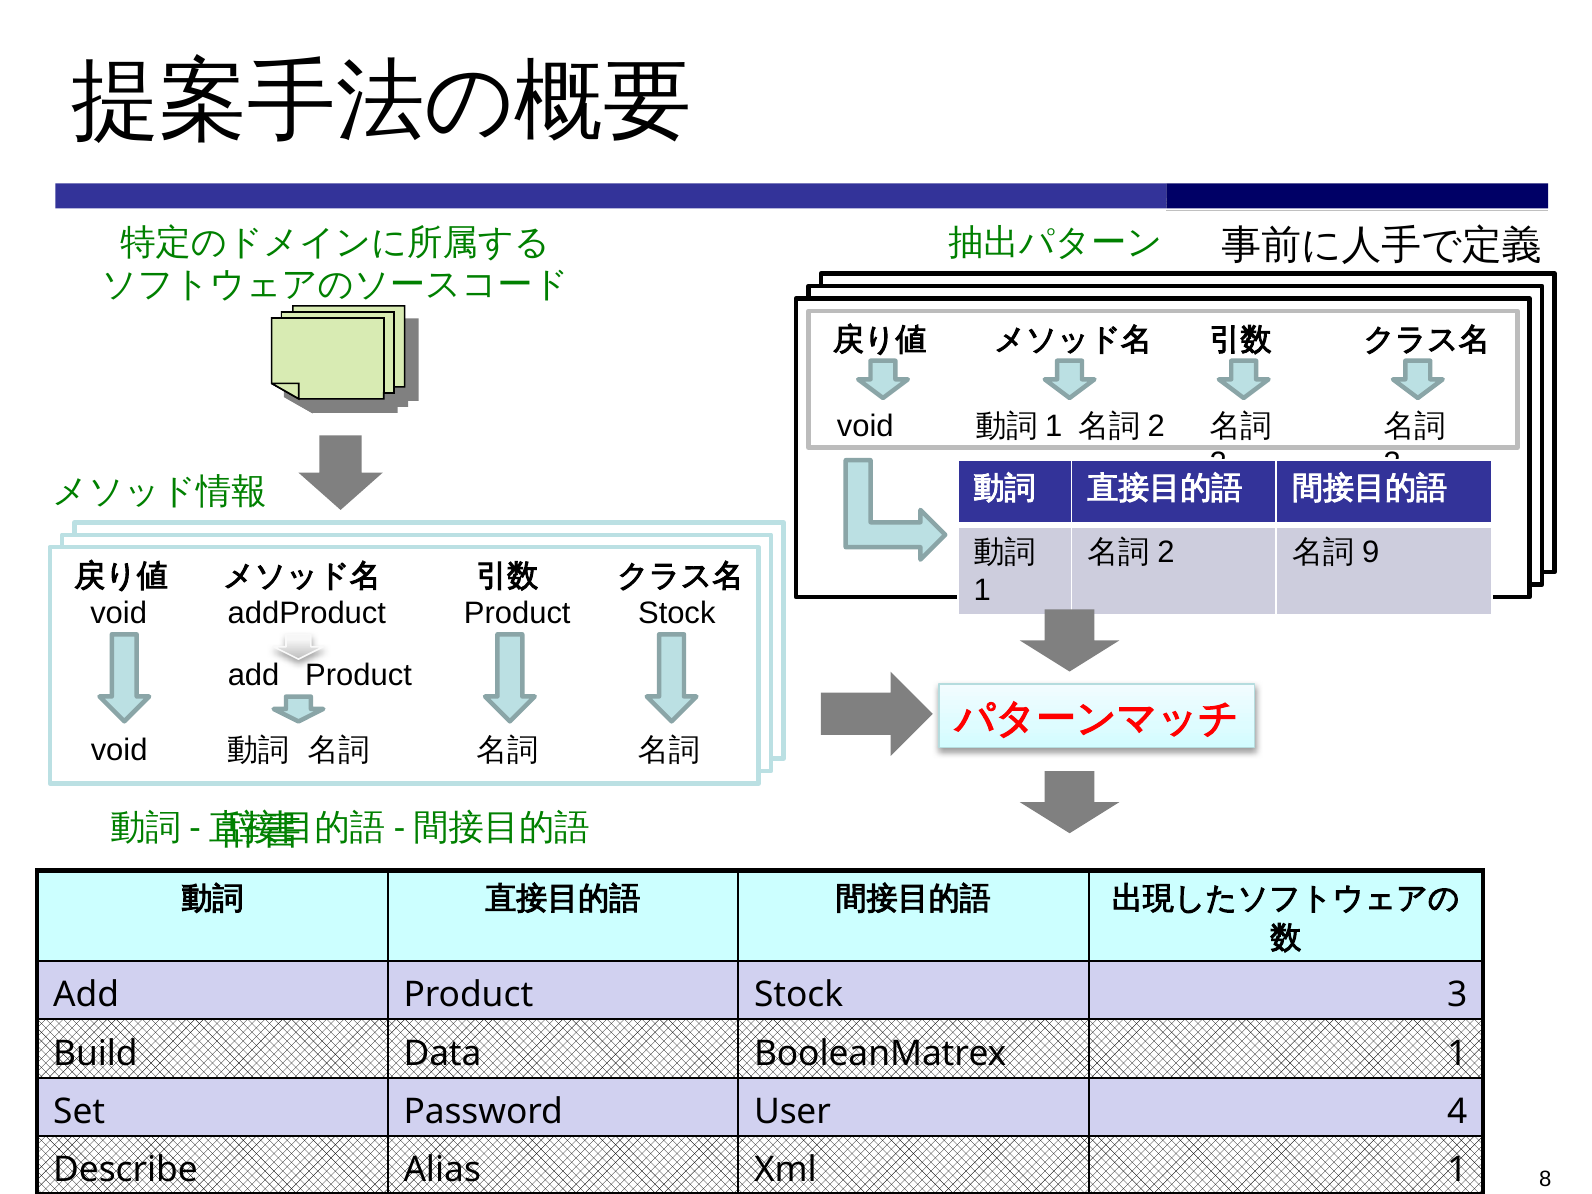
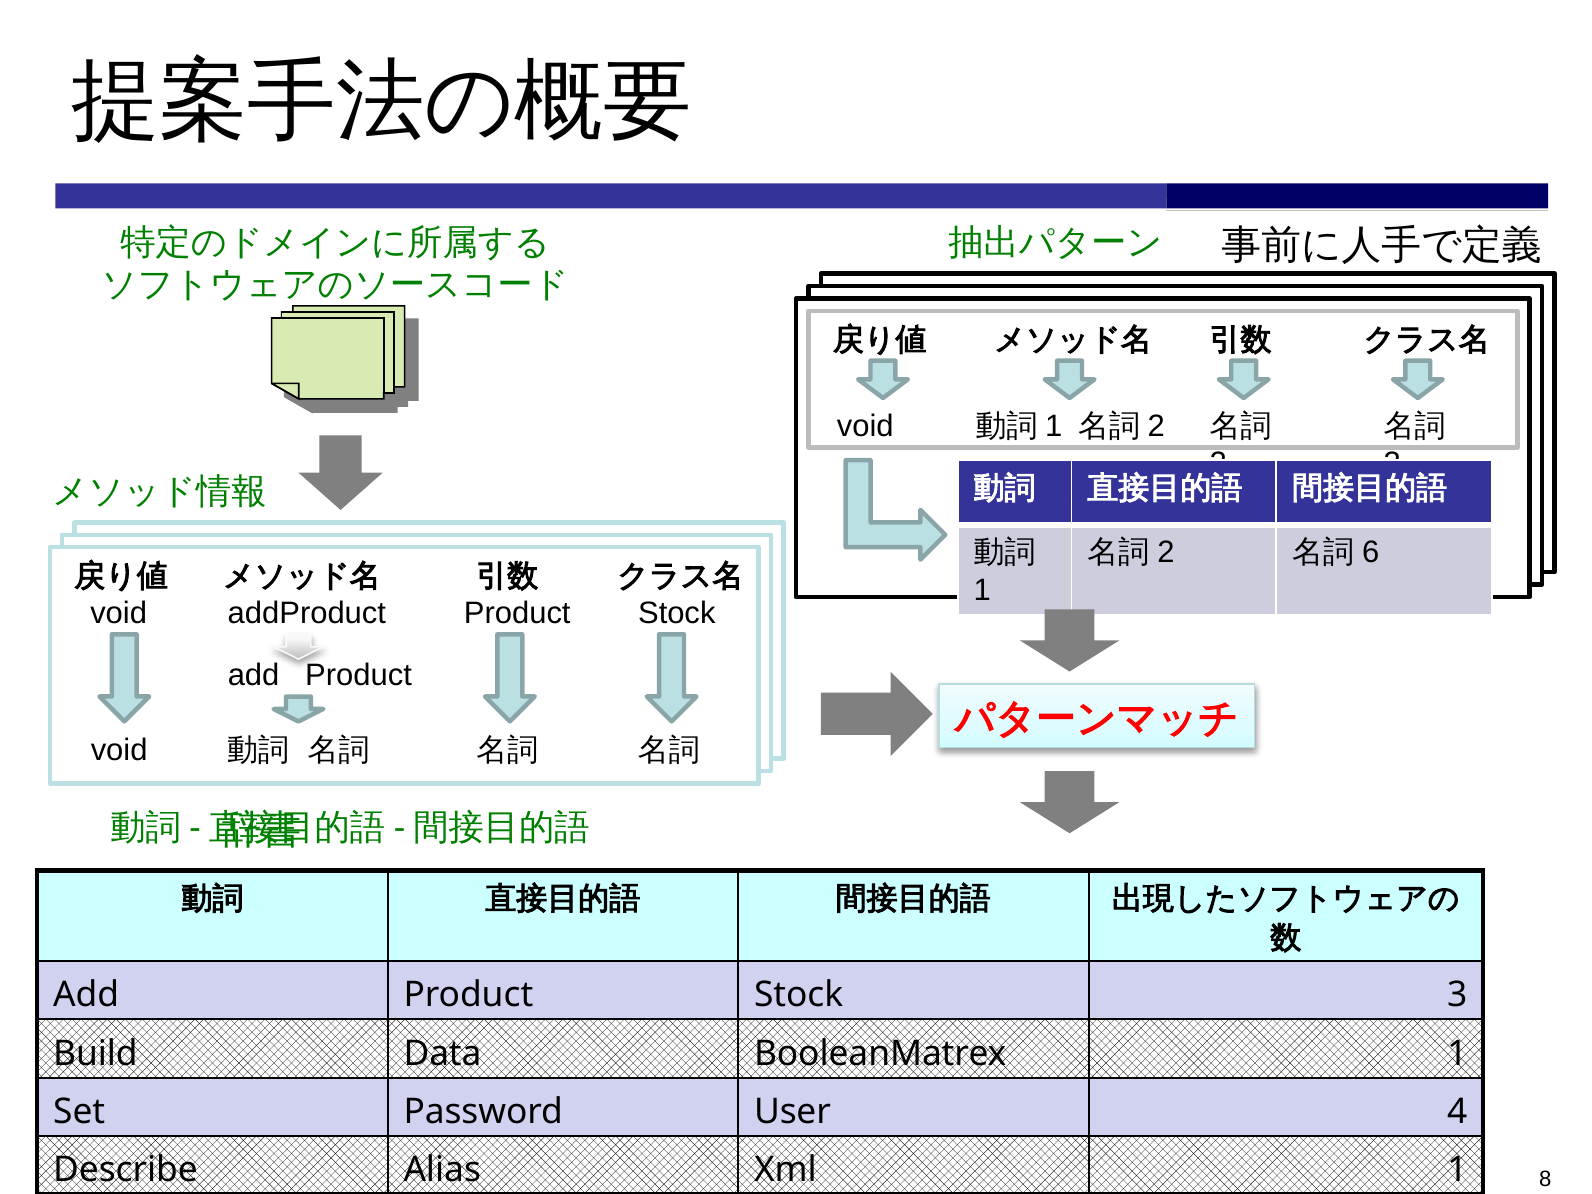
9: 9 -> 6 (1371, 552)
